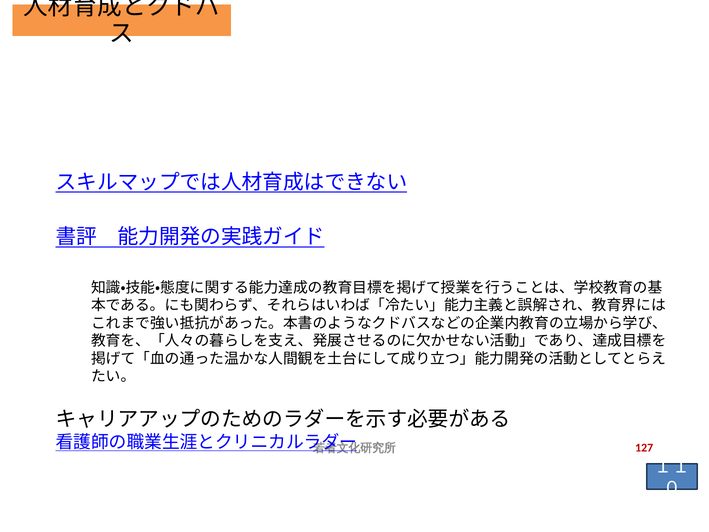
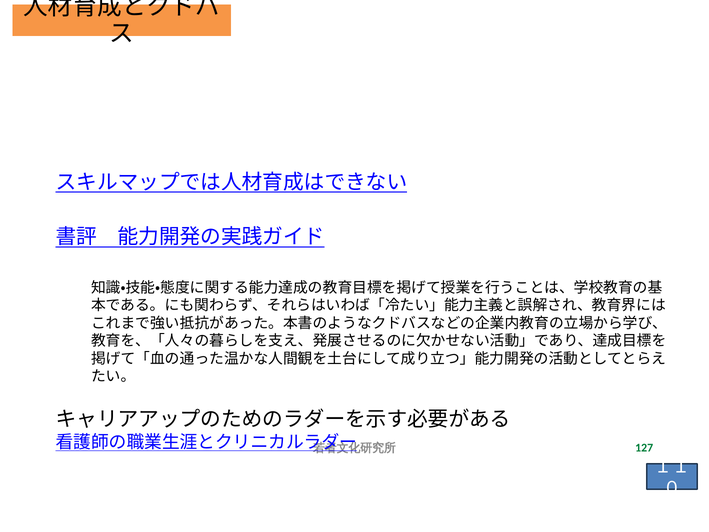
127 colour: red -> green (644, 447)
